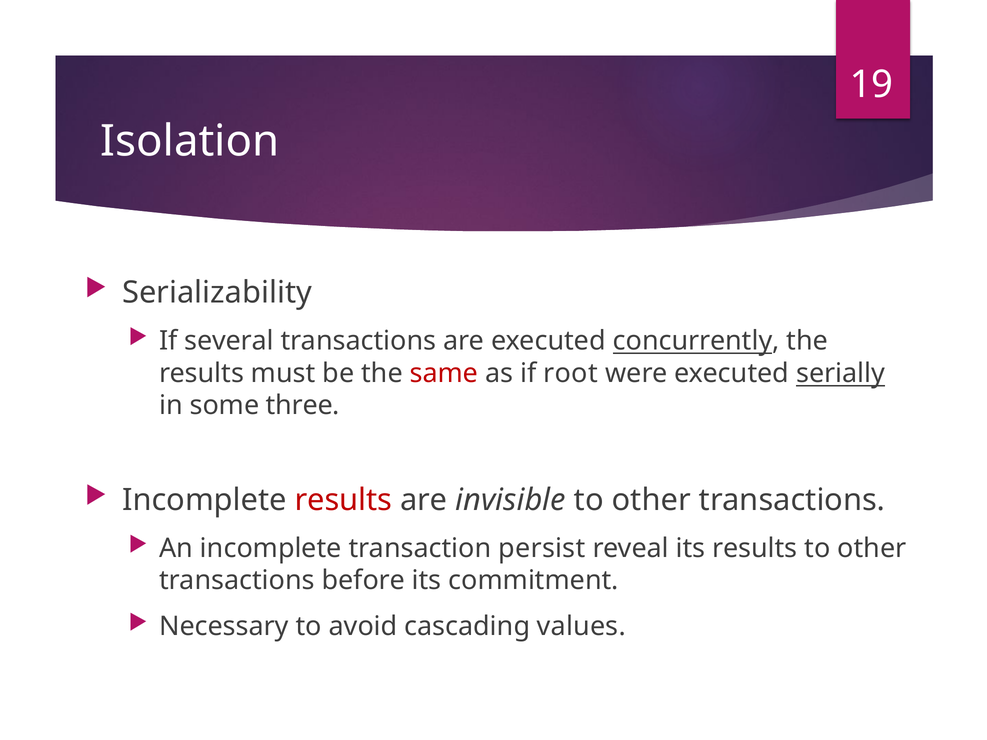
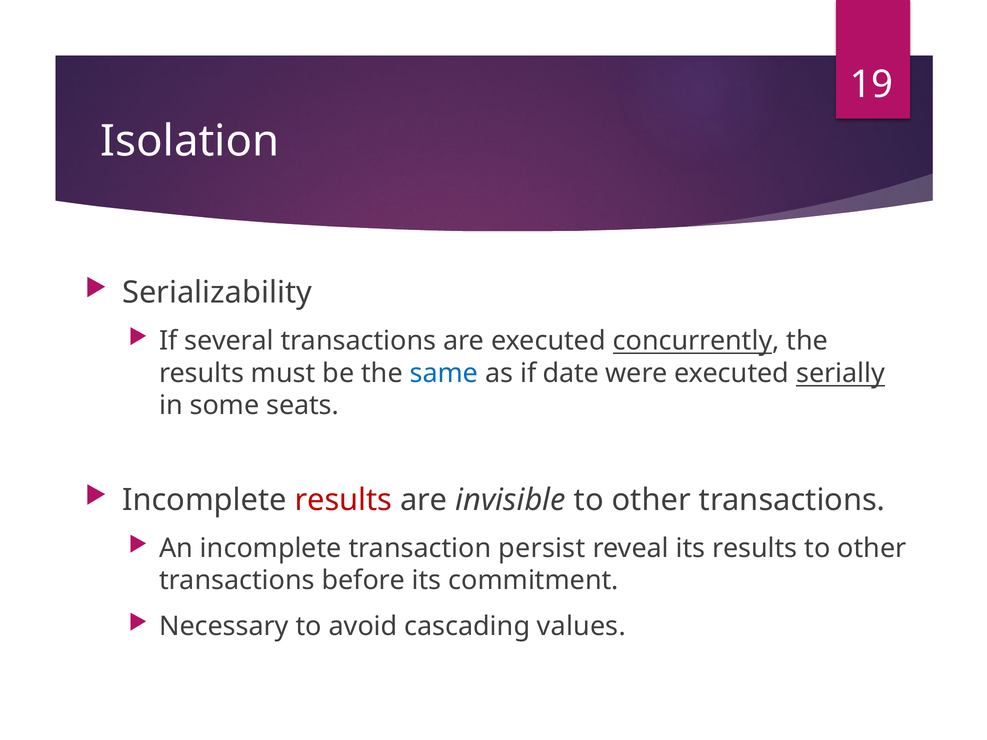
same colour: red -> blue (444, 373)
root: root -> date (571, 373)
three: three -> seats (303, 406)
